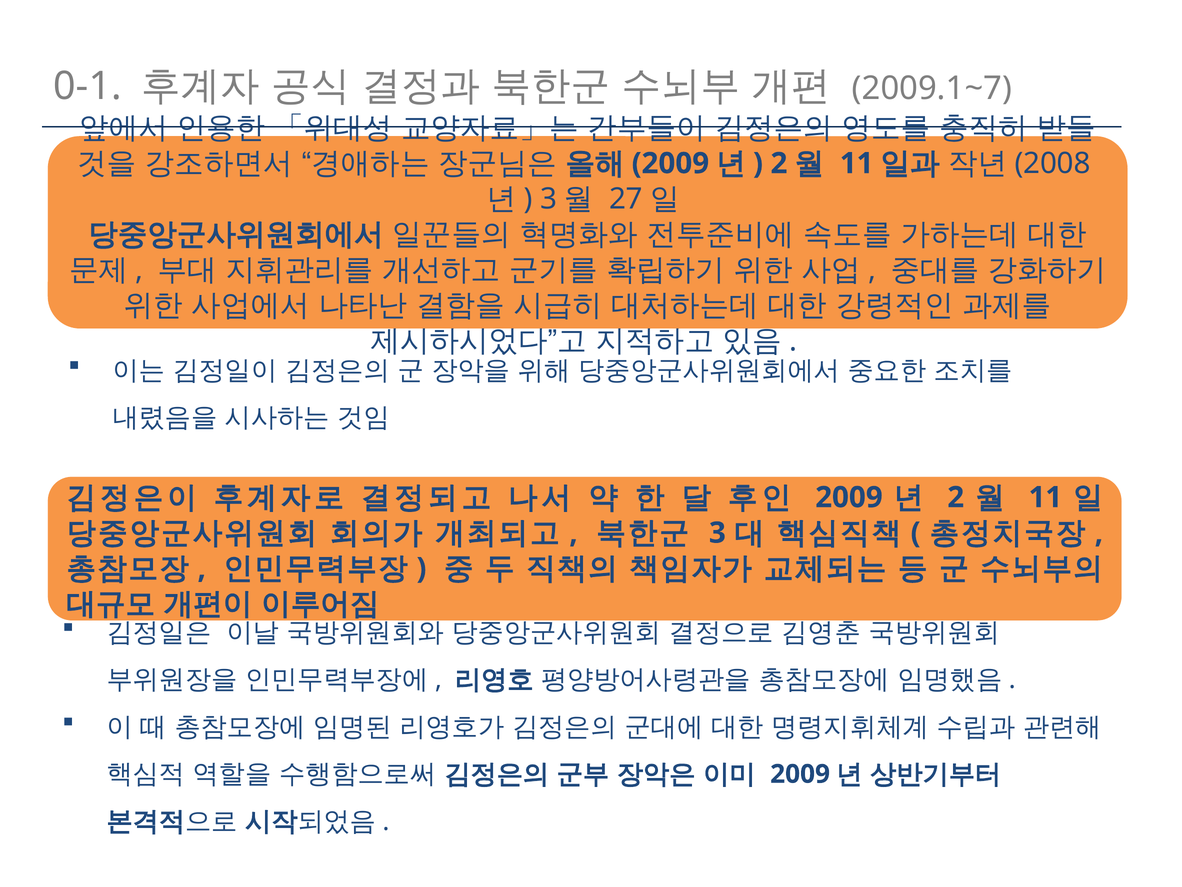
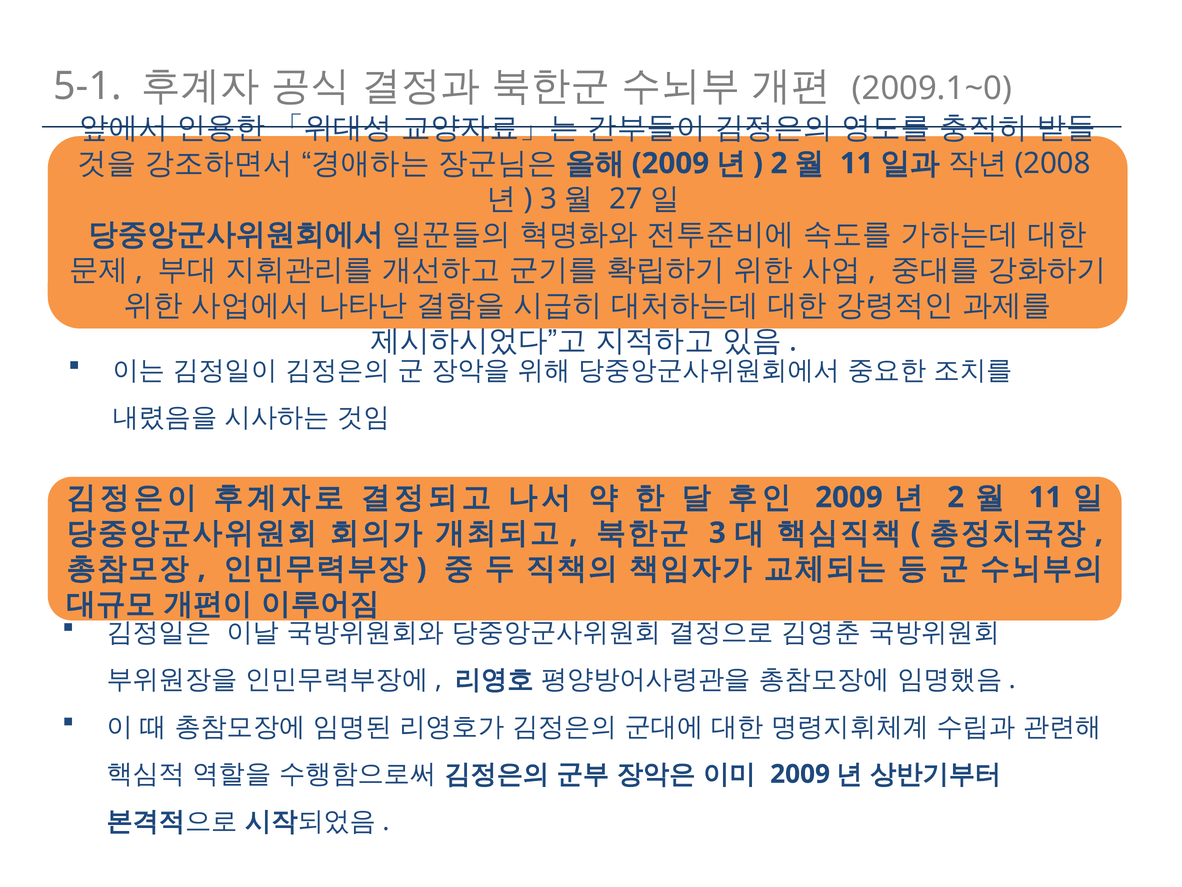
0-1: 0-1 -> 5-1 (88, 86)
2009.1~7: 2009.1~7 -> 2009.1~0 (932, 89)
